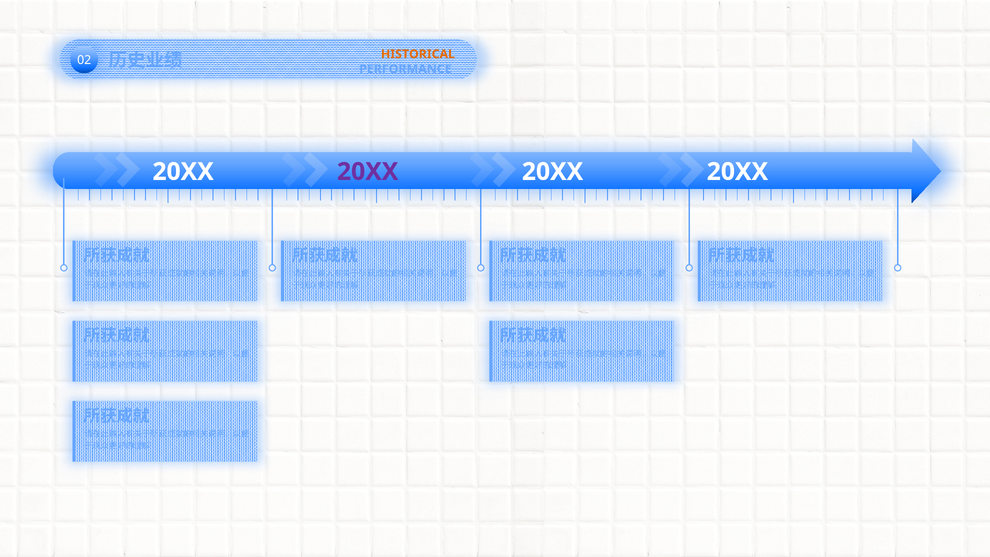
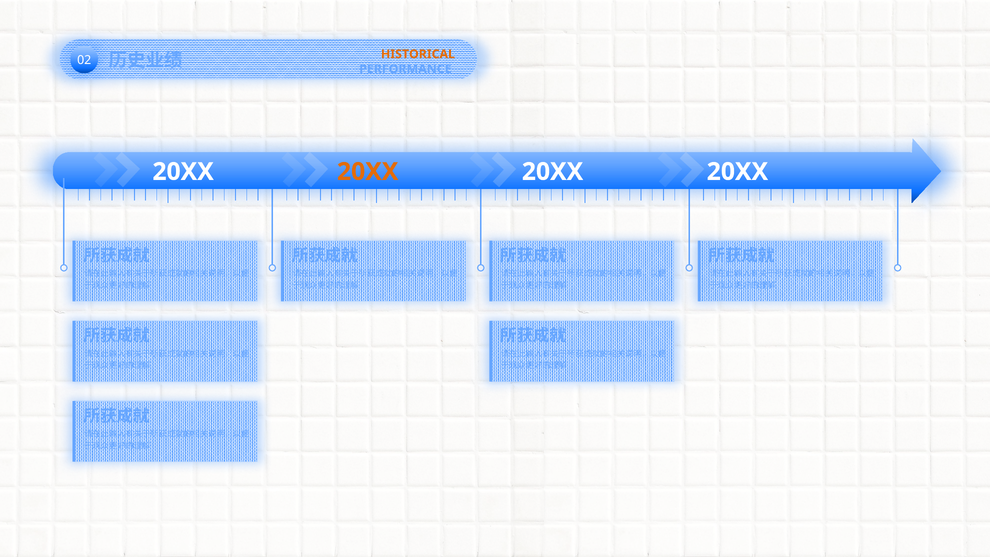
20XX colour: purple -> orange (368, 172)
